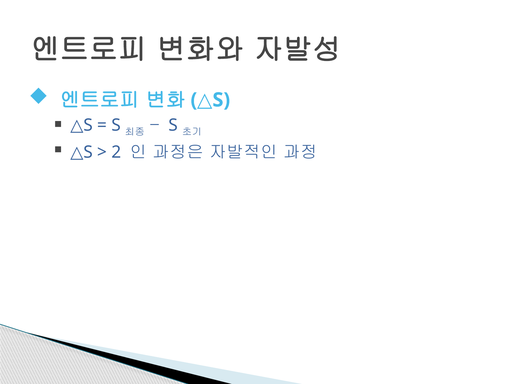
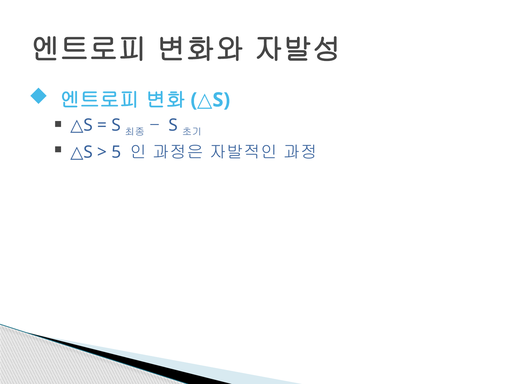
2: 2 -> 5 (116, 152)
